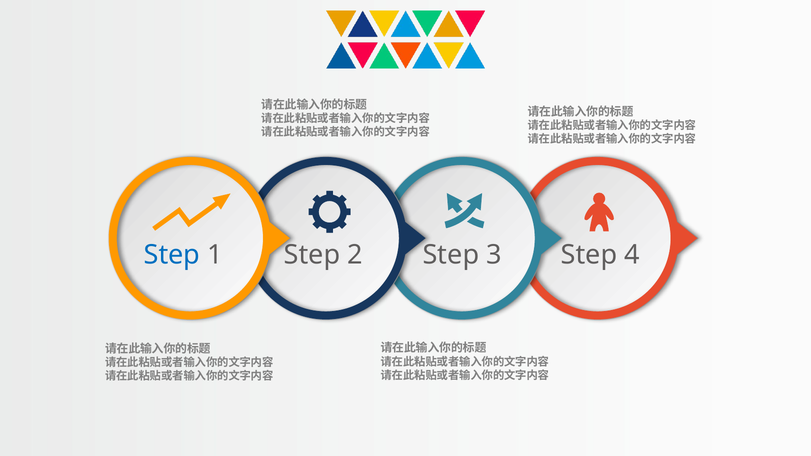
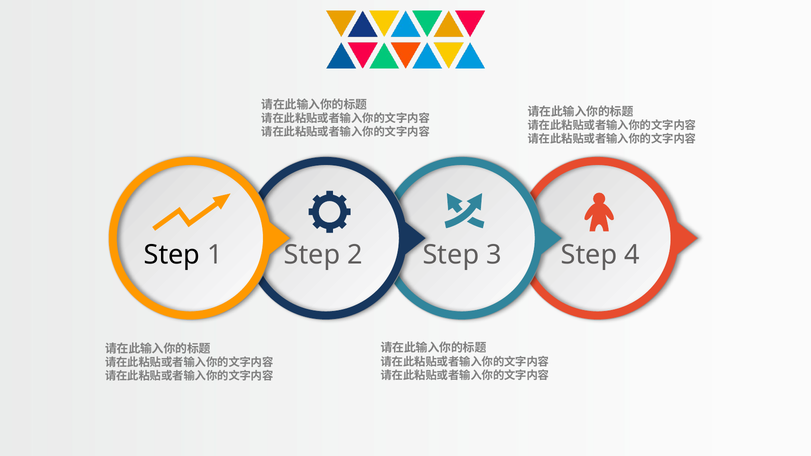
Step colour: blue -> black (172, 255)
